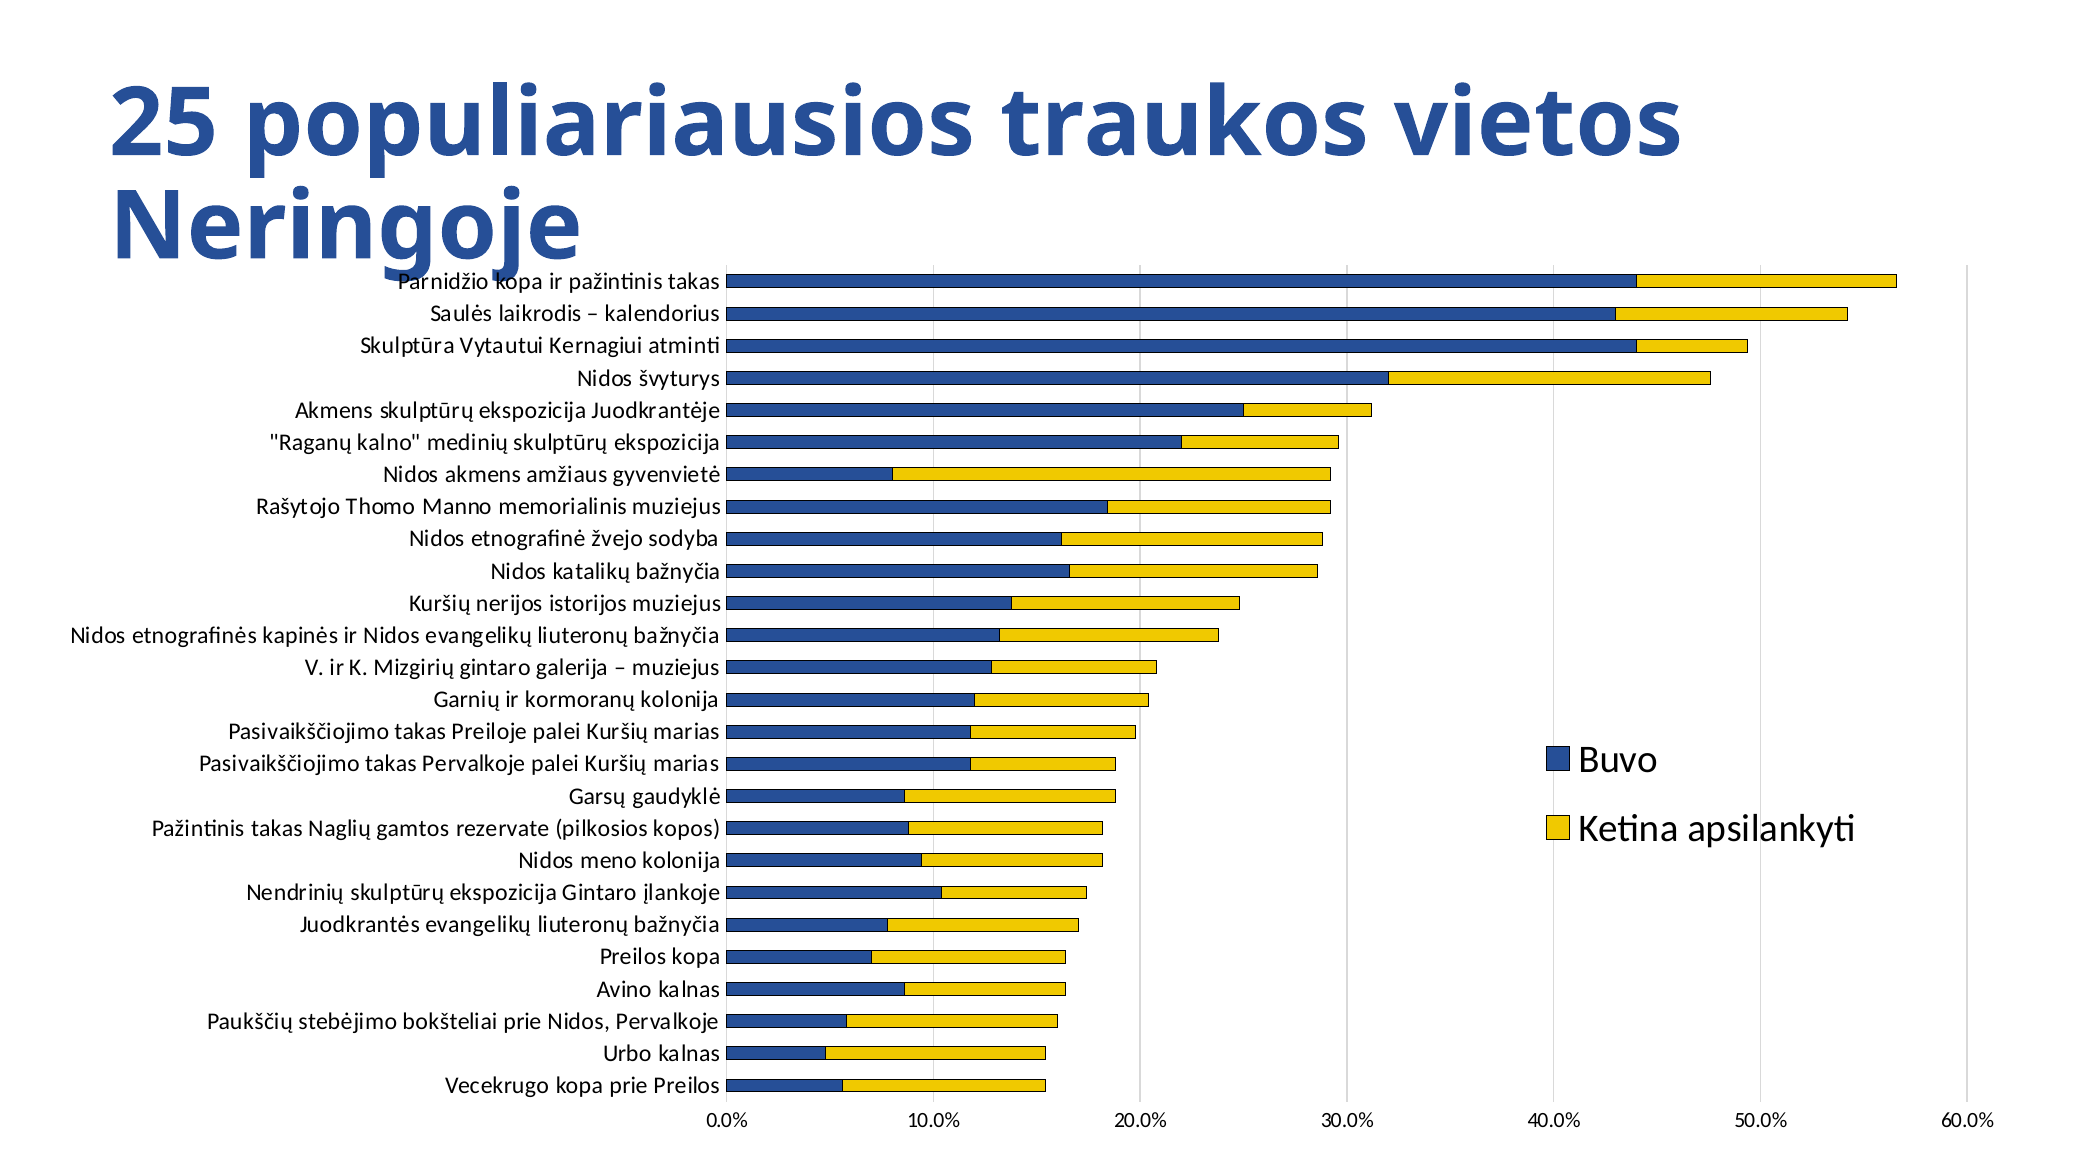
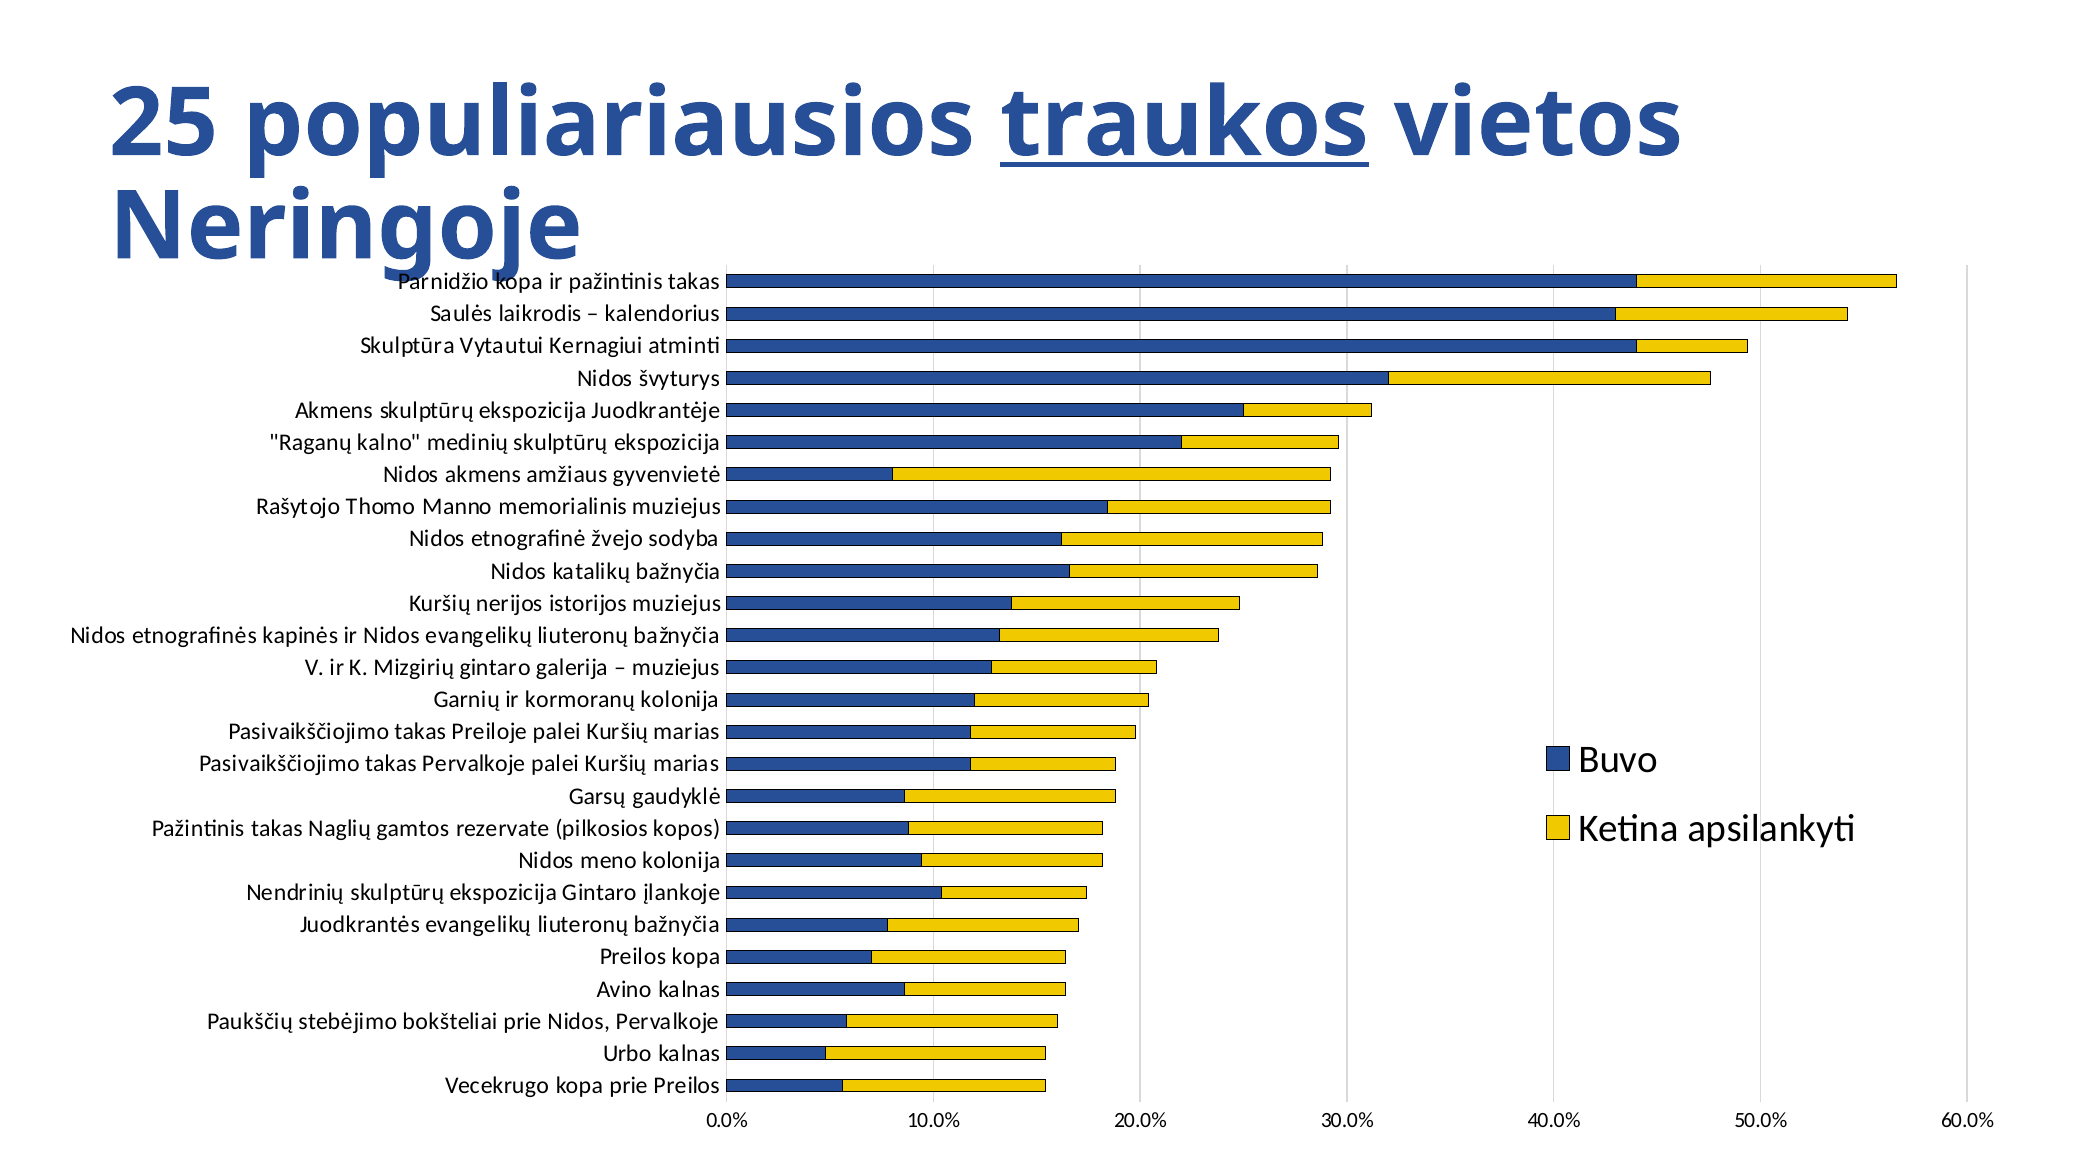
traukos underline: none -> present (1185, 124)
